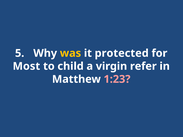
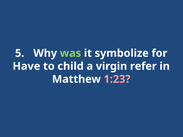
was colour: yellow -> light green (70, 53)
protected: protected -> symbolize (122, 53)
Most: Most -> Have (26, 66)
